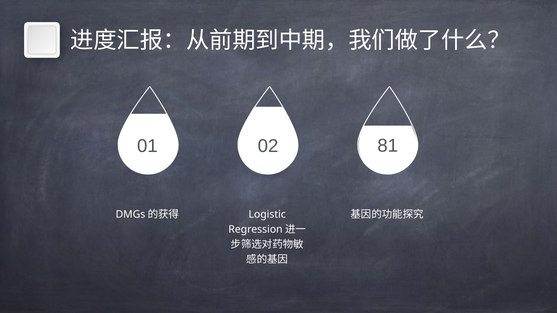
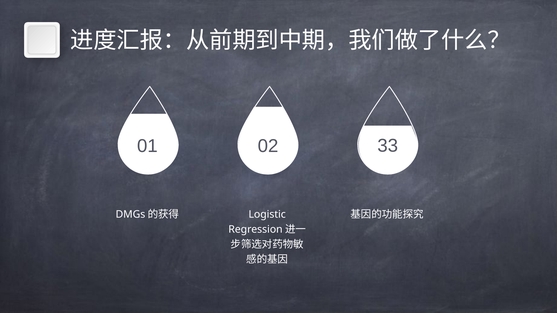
81: 81 -> 33 (388, 146)
